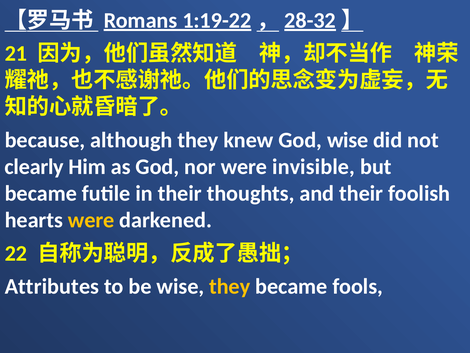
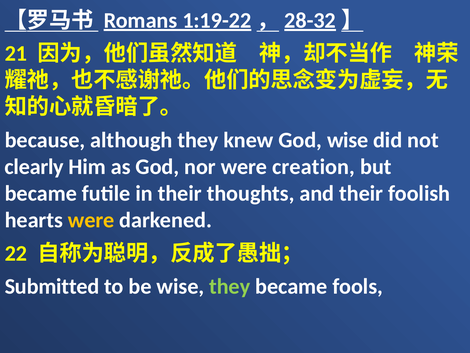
invisible: invisible -> creation (314, 167)
Attributes: Attributes -> Submitted (52, 286)
they colour: yellow -> light green (230, 286)
